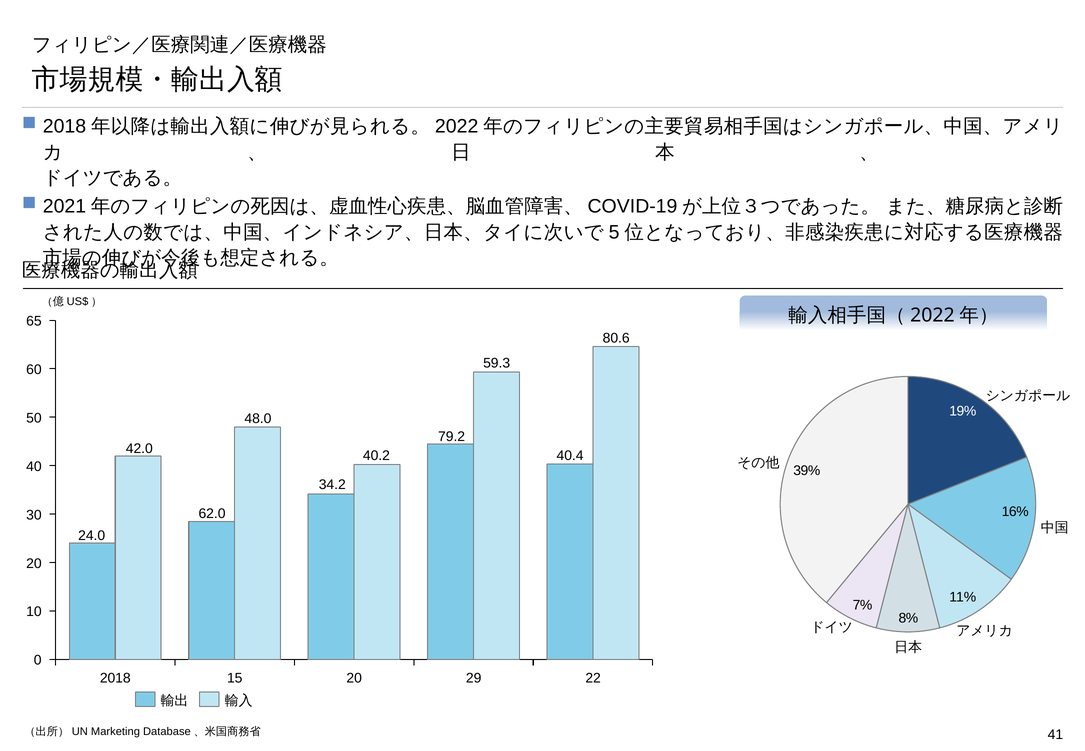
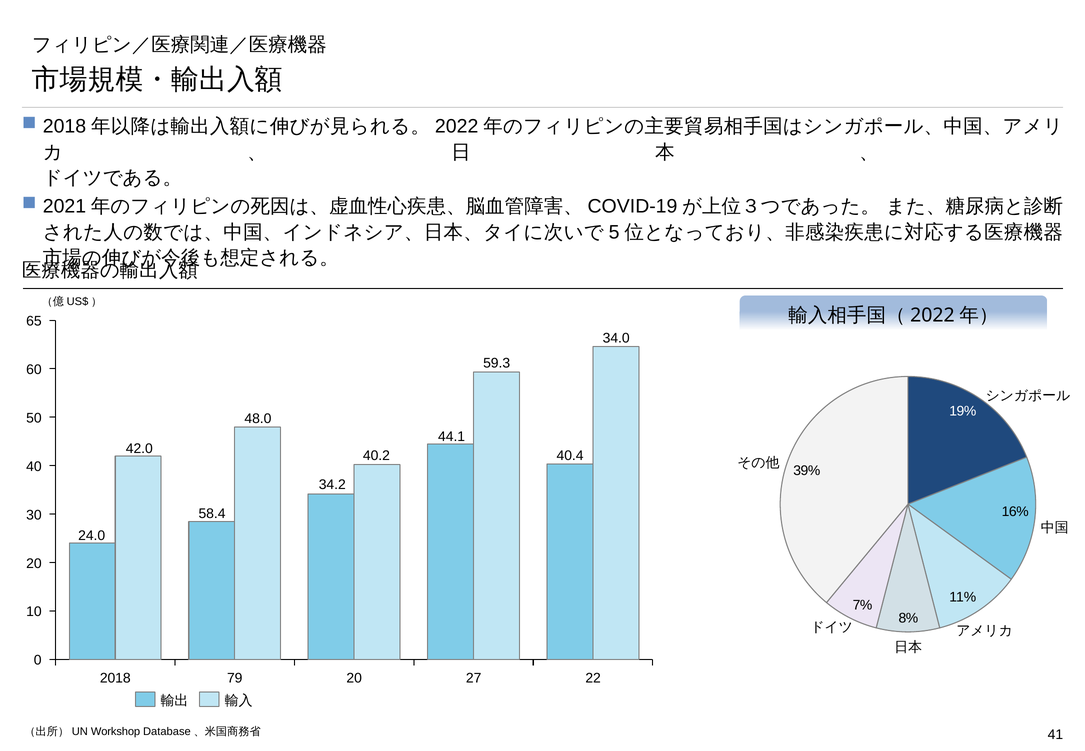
80.6: 80.6 -> 34.0 (616, 338)
79.2: 79.2 -> 44.1 (452, 437)
62.0: 62.0 -> 58.4 (212, 514)
15: 15 -> 79 (235, 678)
29: 29 -> 27 (474, 678)
Marketing: Marketing -> Workshop (116, 732)
